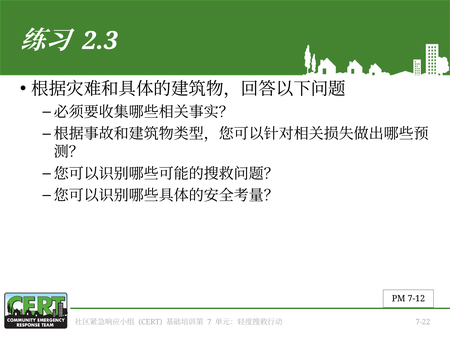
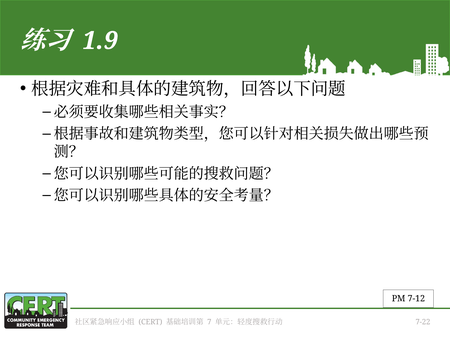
2.3: 2.3 -> 1.9 (100, 41)
